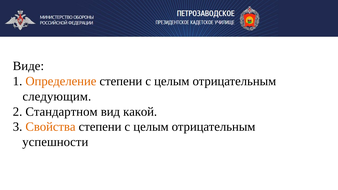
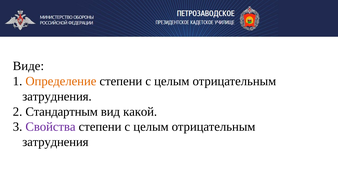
следующим: следующим -> затруднения (57, 96)
Стандартном: Стандартном -> Стандартным (62, 112)
Свойства colour: orange -> purple (51, 127)
успешности: успешности -> затруднения (55, 142)
